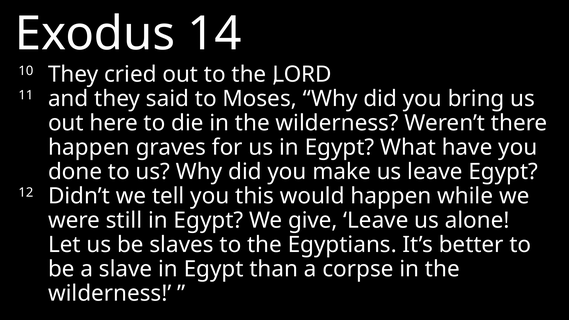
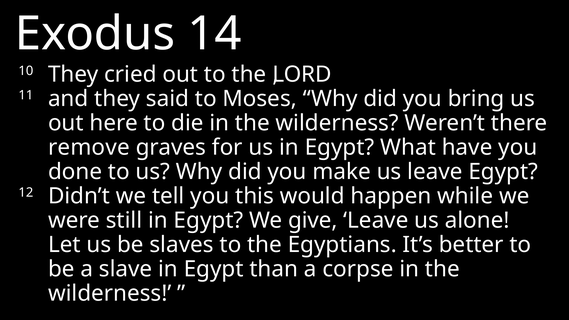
happen: happen -> remove (89, 148)
